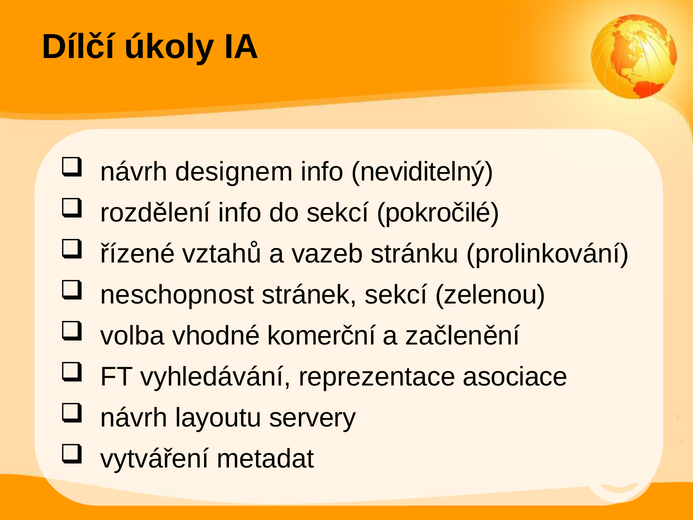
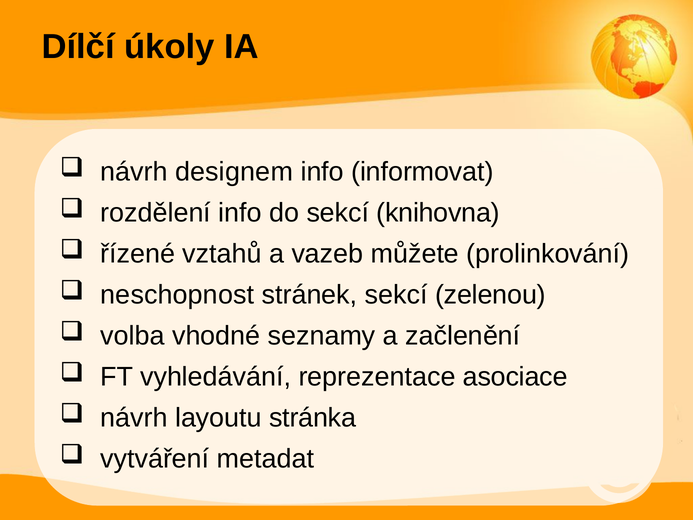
neviditelný: neviditelný -> informovat (422, 172)
pokročilé: pokročilé -> knihovna (438, 213)
stránku: stránku -> můžete (415, 254)
komerční: komerční -> seznamy (322, 336)
servery: servery -> stránka (313, 418)
